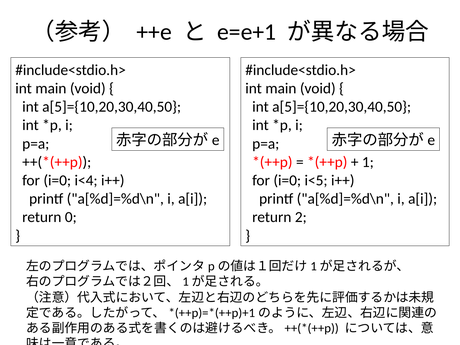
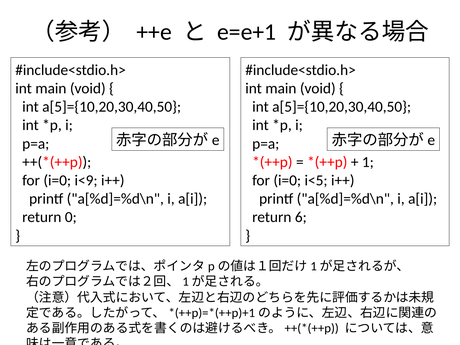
i<4: i<4 -> i<9 (86, 180)
2: 2 -> 6 (301, 217)
